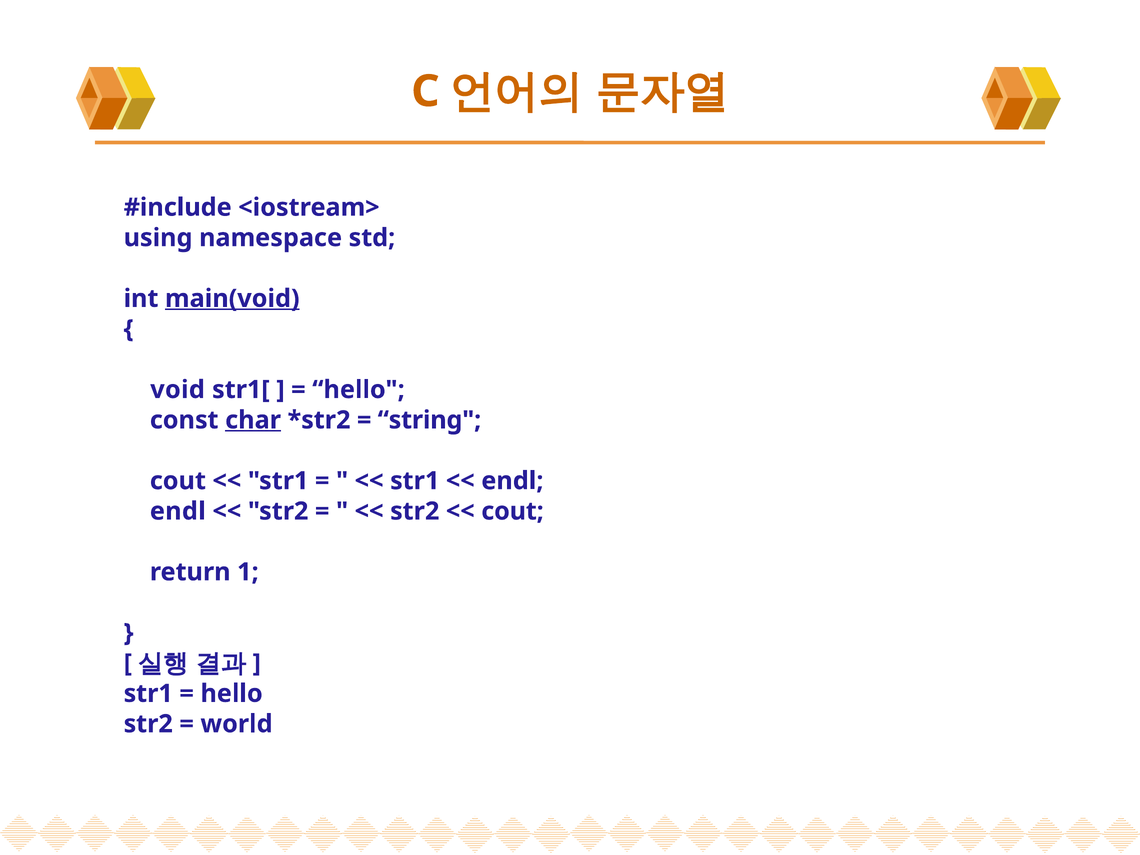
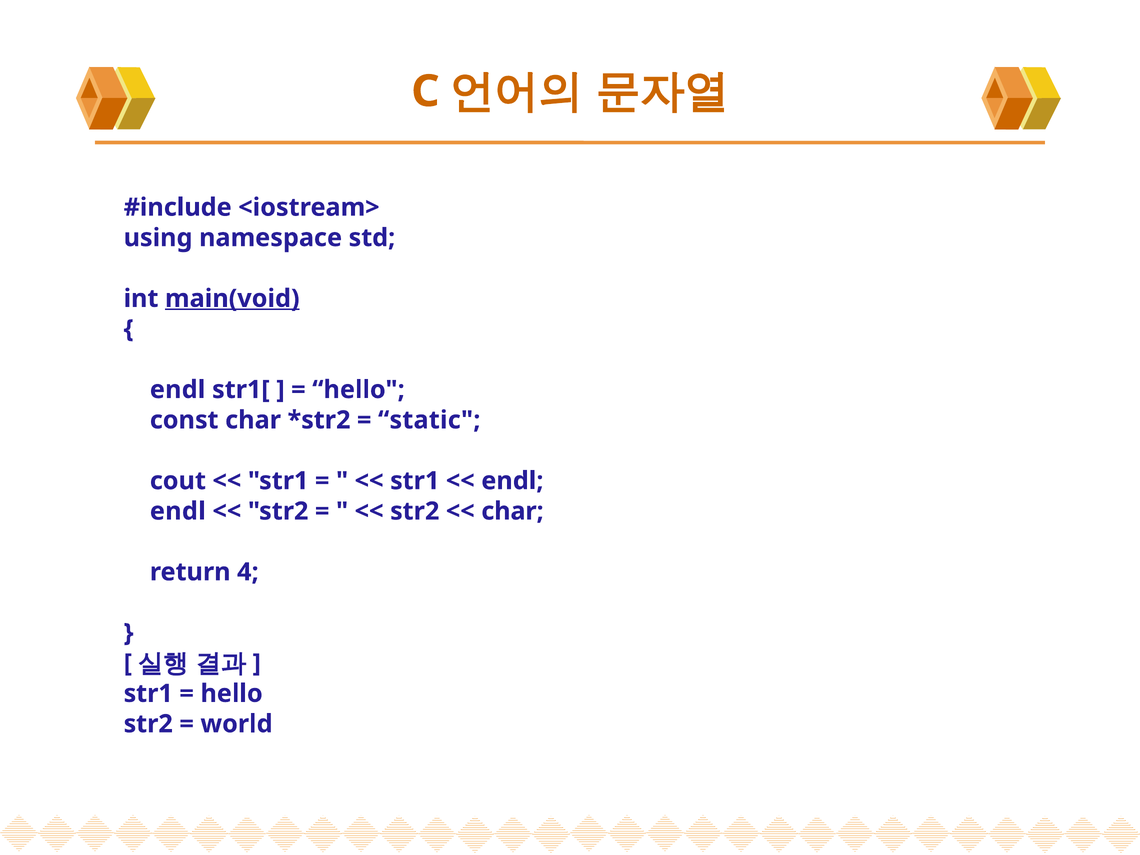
void: void -> endl (178, 390)
char underline: present -> none (253, 420)
string: string -> static (429, 420)
cout: cout -> char (513, 511)
1: 1 -> 4 (248, 572)
